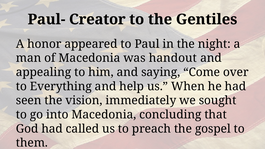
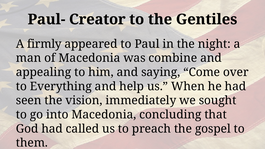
honor: honor -> firmly (44, 44)
handout: handout -> combine (173, 58)
